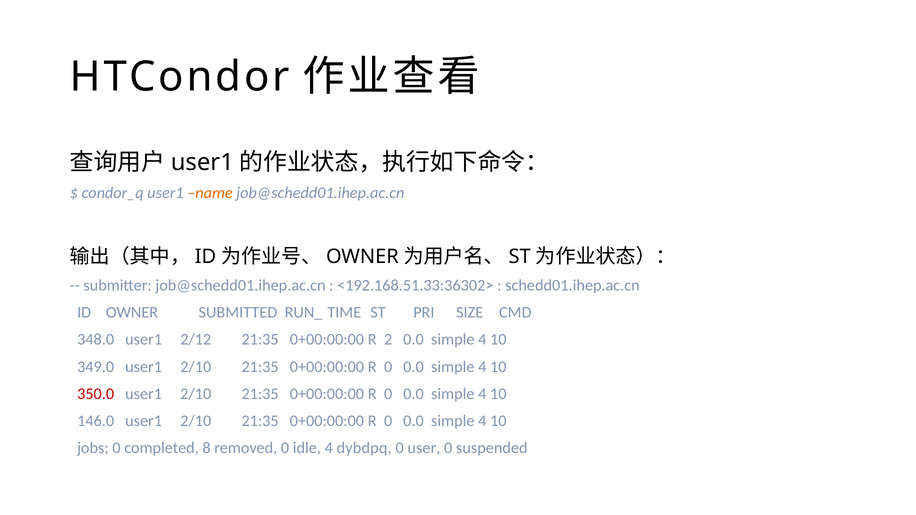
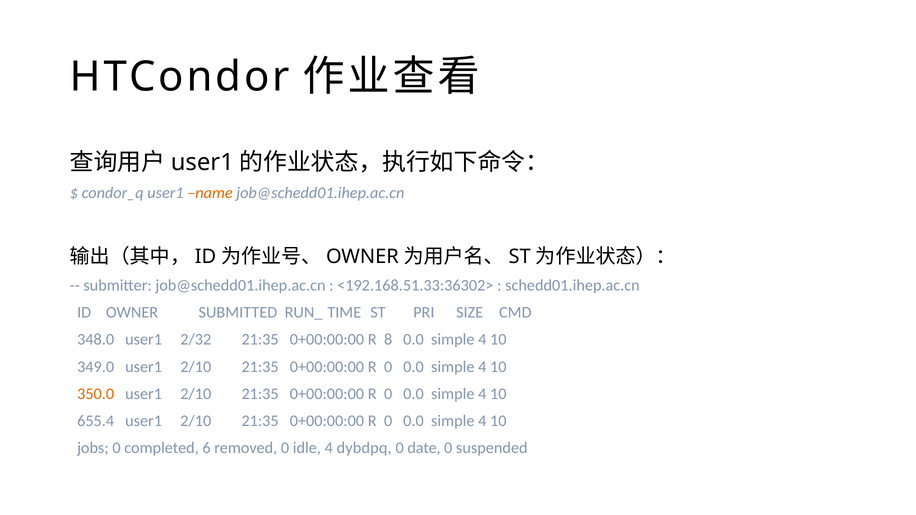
2/12: 2/12 -> 2/32 (196, 340)
2: 2 -> 8 (388, 340)
350.0 colour: red -> orange (96, 394)
146.0: 146.0 -> 655.4 (96, 421)
8: 8 -> 6 (207, 448)
user: user -> date (424, 448)
